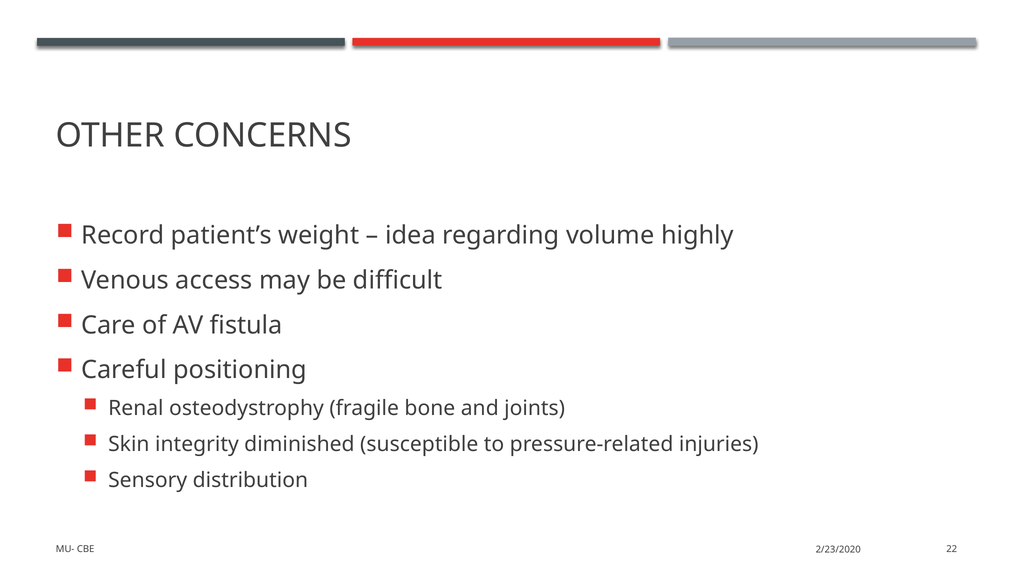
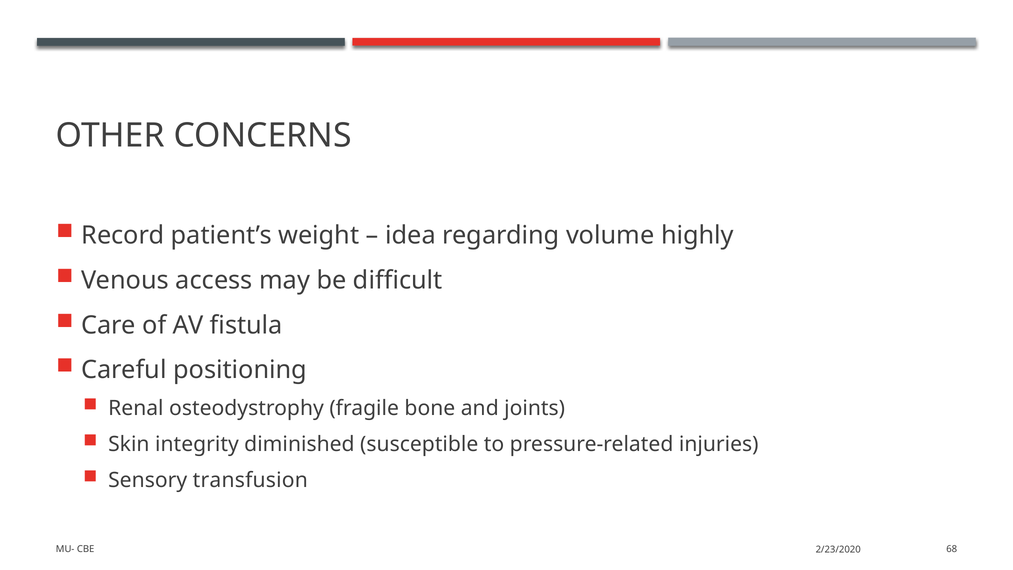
distribution: distribution -> transfusion (250, 480)
22: 22 -> 68 (952, 549)
